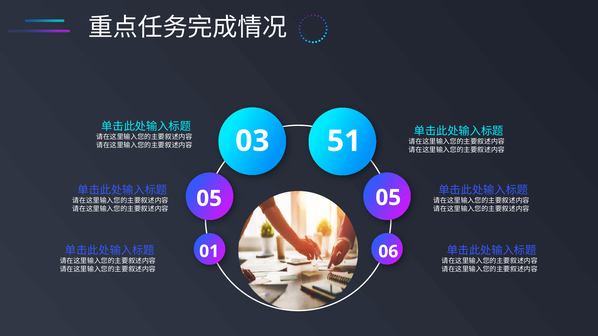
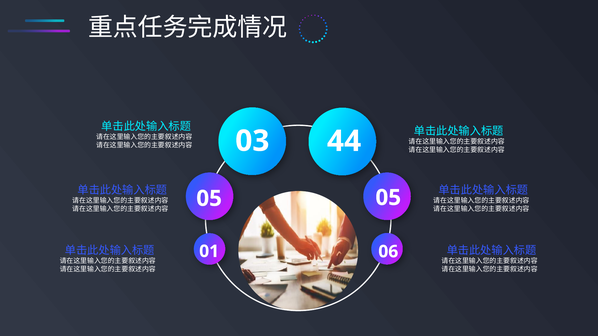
51: 51 -> 44 (344, 141)
